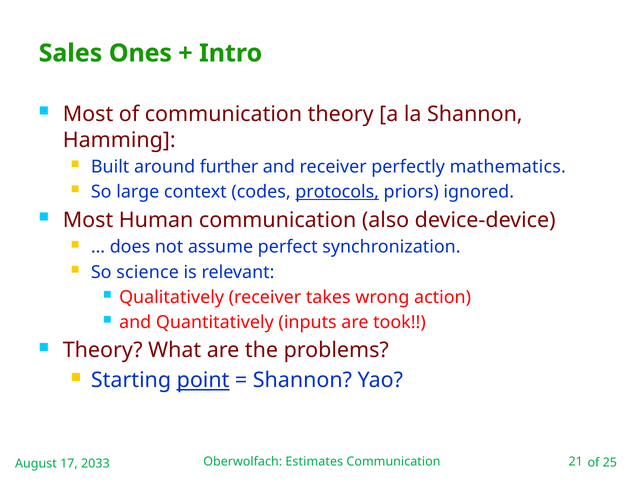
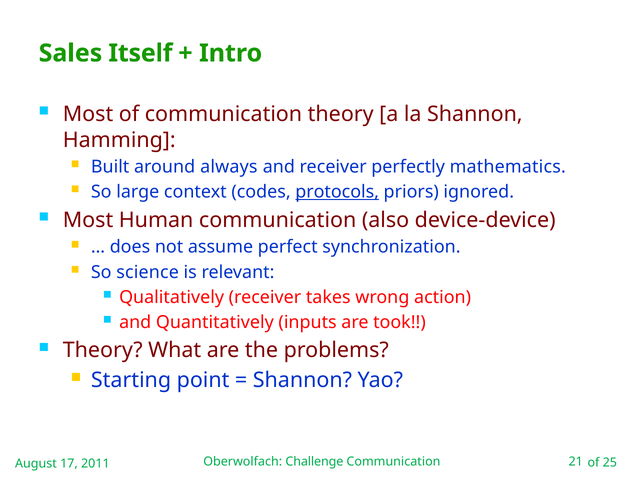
Ones: Ones -> Itself (140, 53)
further: further -> always (229, 167)
point underline: present -> none (203, 380)
Estimates: Estimates -> Challenge (314, 461)
2033: 2033 -> 2011 (95, 464)
